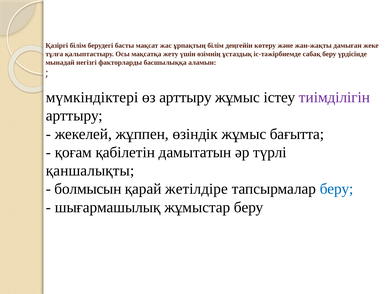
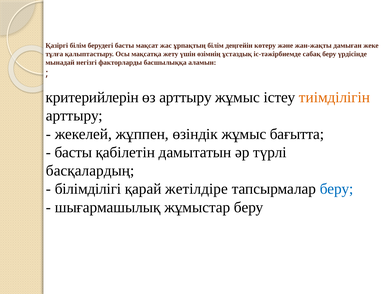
мүмкіндіктері: мүмкіндіктері -> критерийлерін (92, 97)
тиімділігін colour: purple -> orange (335, 97)
қоғам: қоғам -> басты (73, 152)
қаншалықты: қаншалықты -> басқалардың (90, 171)
болмысын: болмысын -> білімділігі (88, 189)
